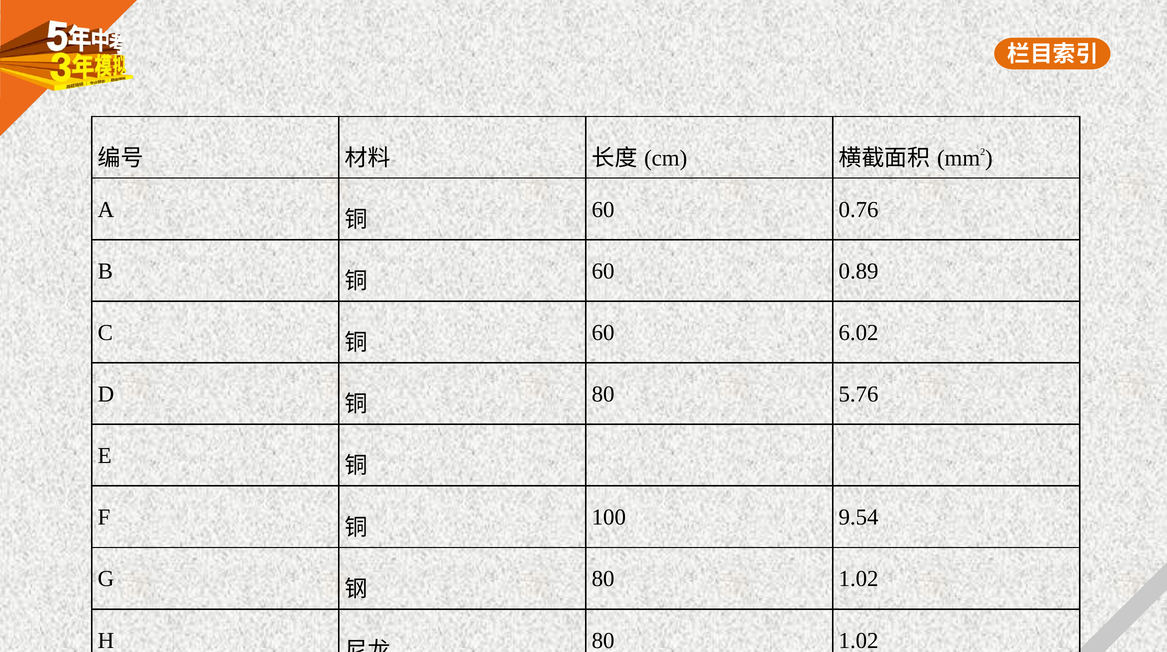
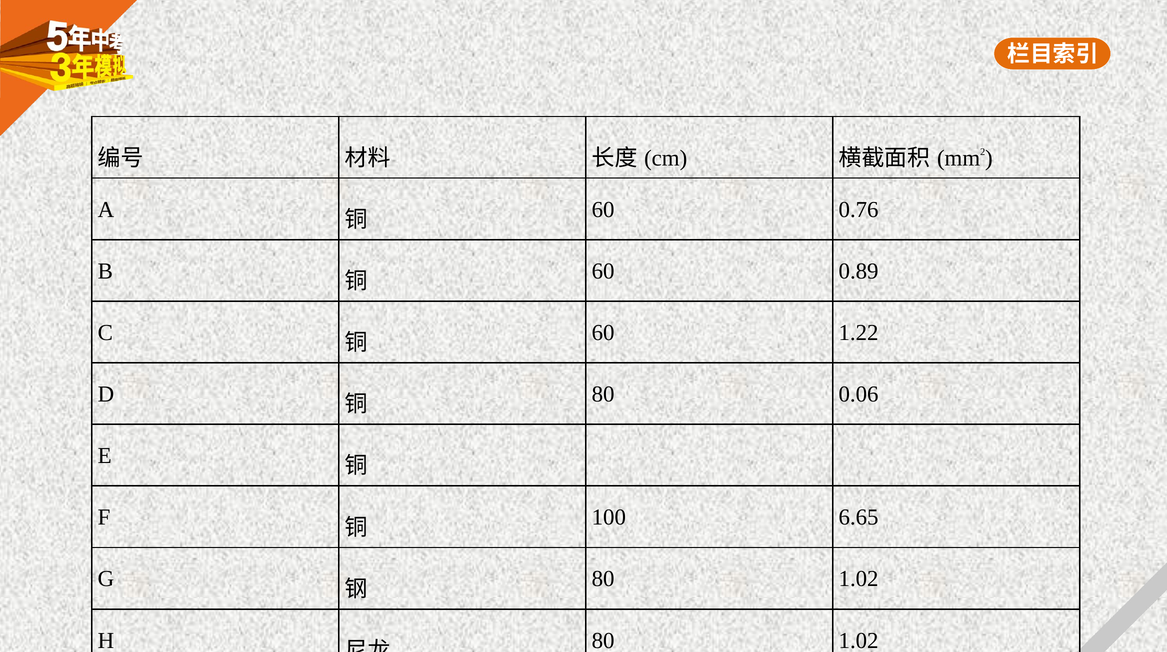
6.02: 6.02 -> 1.22 (859, 333)
5.76: 5.76 -> 0.06 (859, 394)
9.54: 9.54 -> 6.65 (859, 518)
